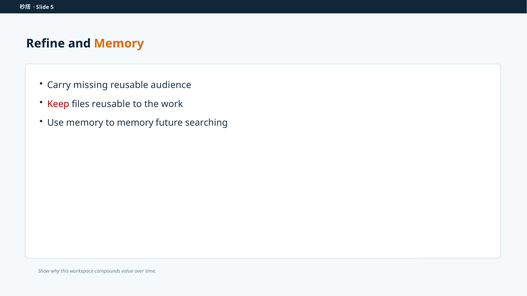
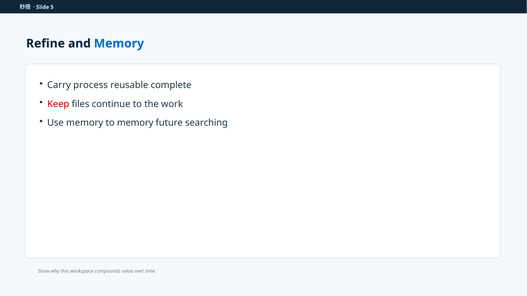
Memory colour: orange -> blue (119, 44)
missing: missing -> process (91, 85)
audience: audience -> complete (171, 85)
files reusable: reusable -> continue (111, 104)
